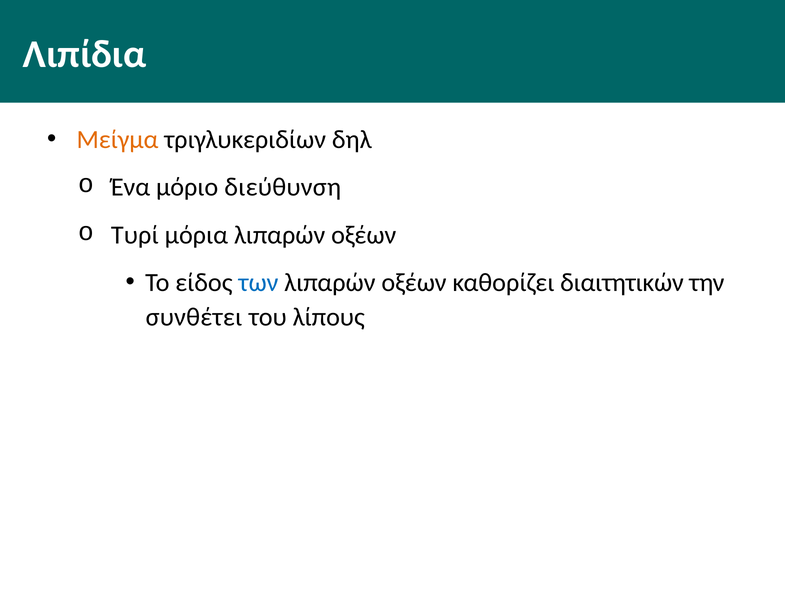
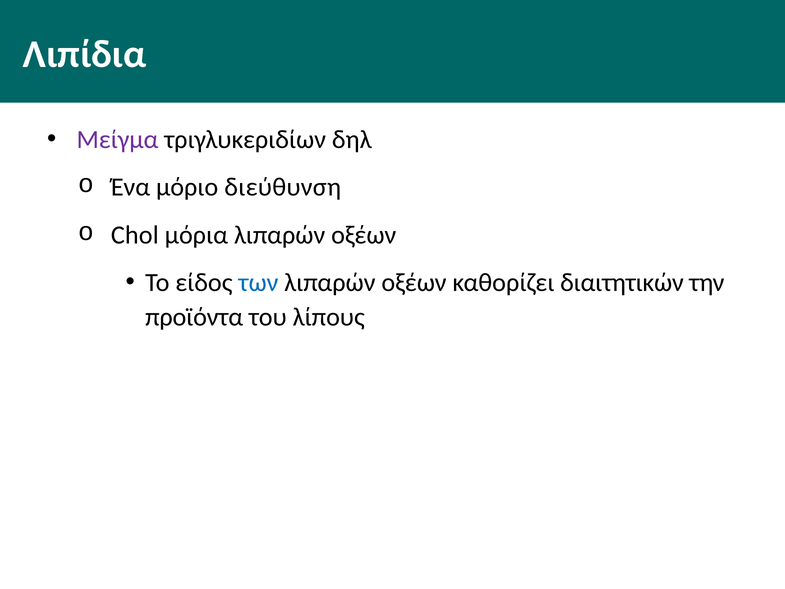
Μείγμα colour: orange -> purple (117, 140)
Τυρί: Τυρί -> Chol (135, 235)
συνθέτει: συνθέτει -> προϊόντα (194, 317)
